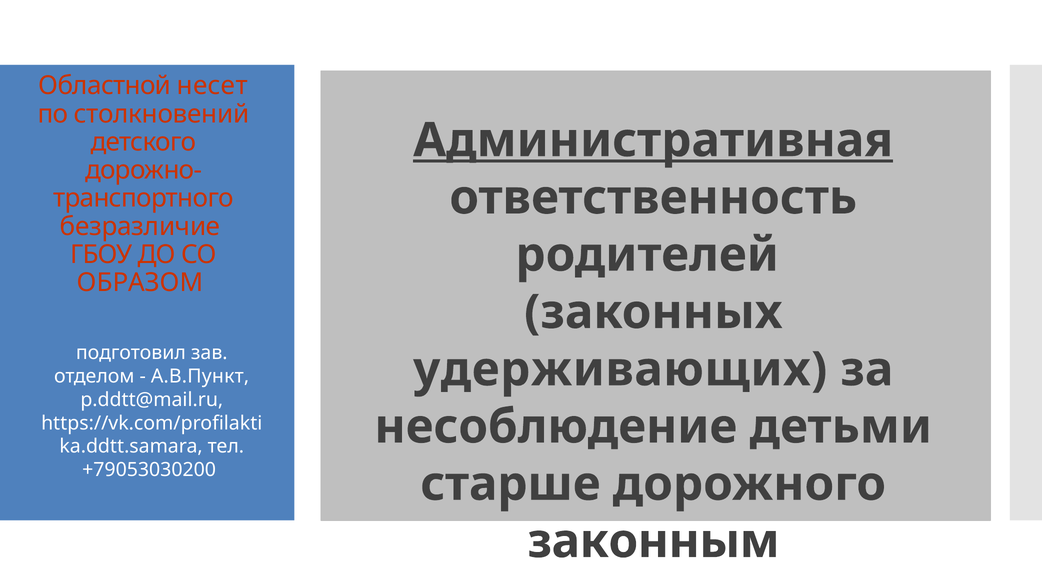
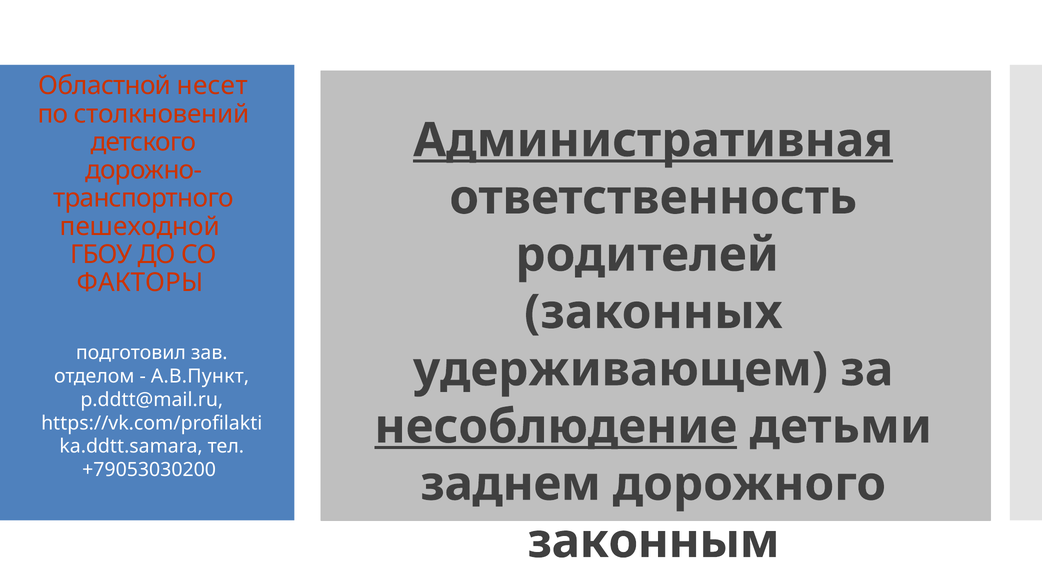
безразличие: безразличие -> пешеходной (140, 226)
ОБРАЗОМ: ОБРАЗОМ -> ФАКТОРЫ (140, 283)
удерживающих: удерживающих -> удерживающем (620, 370)
несоблюдение underline: none -> present (556, 427)
старше: старше -> заднем (511, 484)
